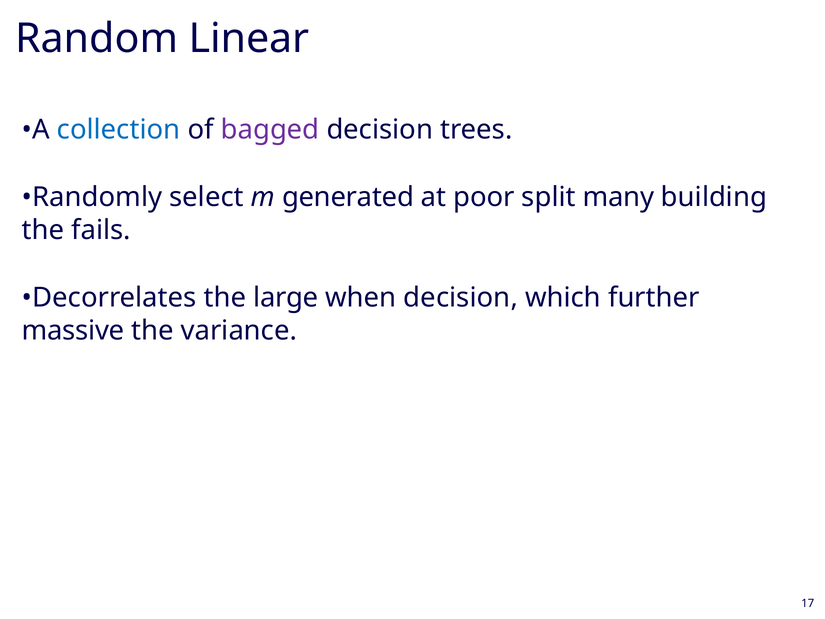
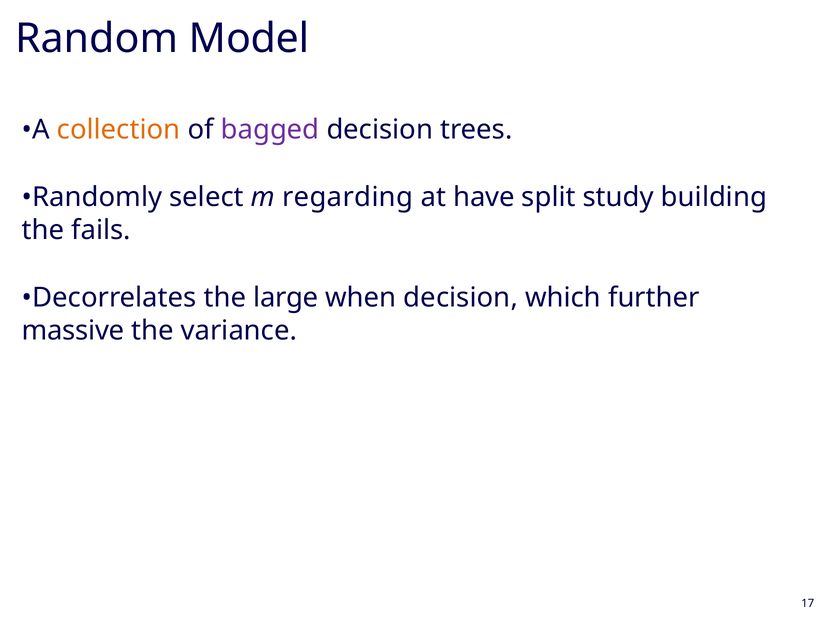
Linear: Linear -> Model (249, 38)
collection colour: blue -> orange (119, 130)
generated: generated -> regarding (348, 197)
poor: poor -> have (484, 197)
many: many -> study (618, 197)
